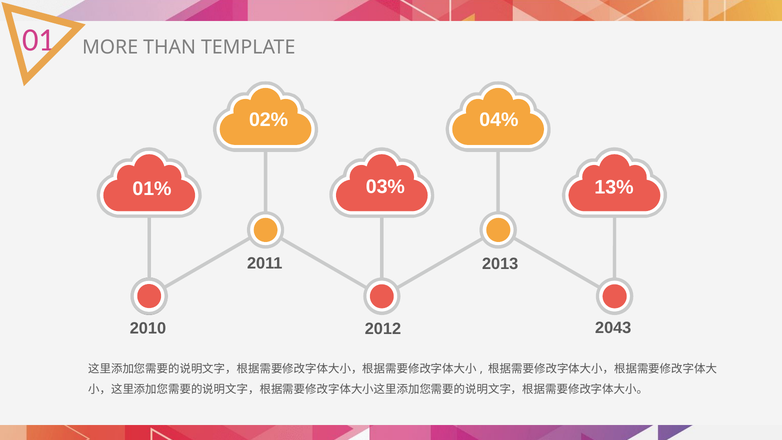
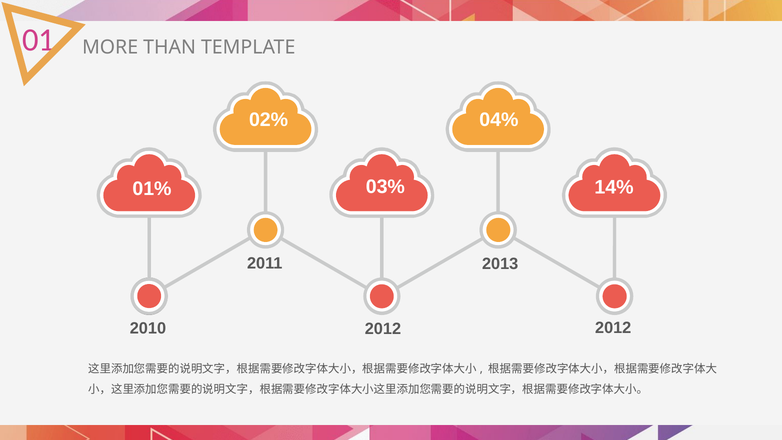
13%: 13% -> 14% (614, 187)
2043: 2043 -> 2012 (613, 328)
